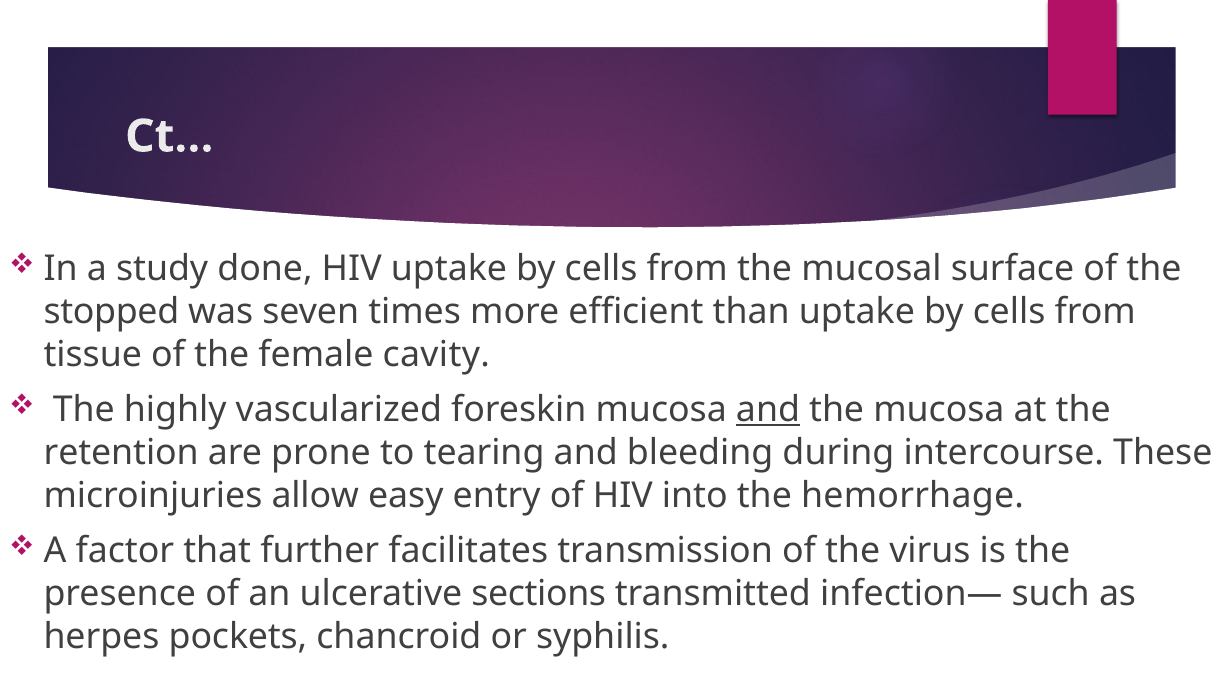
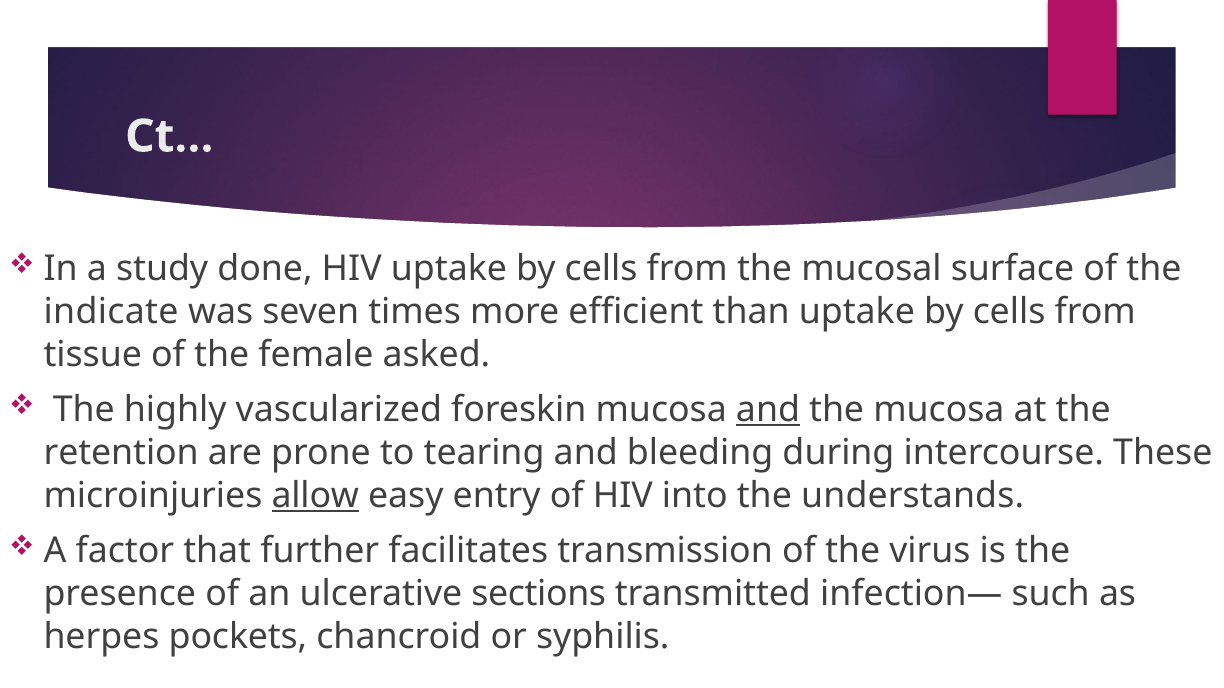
stopped: stopped -> indicate (111, 312)
cavity: cavity -> asked (436, 355)
allow underline: none -> present (315, 496)
hemorrhage: hemorrhage -> understands (913, 496)
